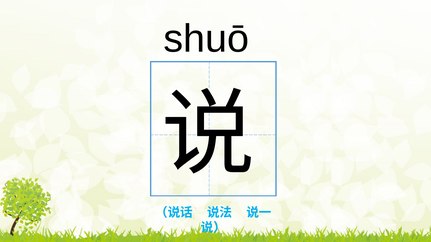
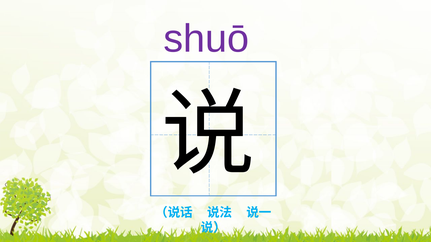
shuō colour: black -> purple (206, 39)
